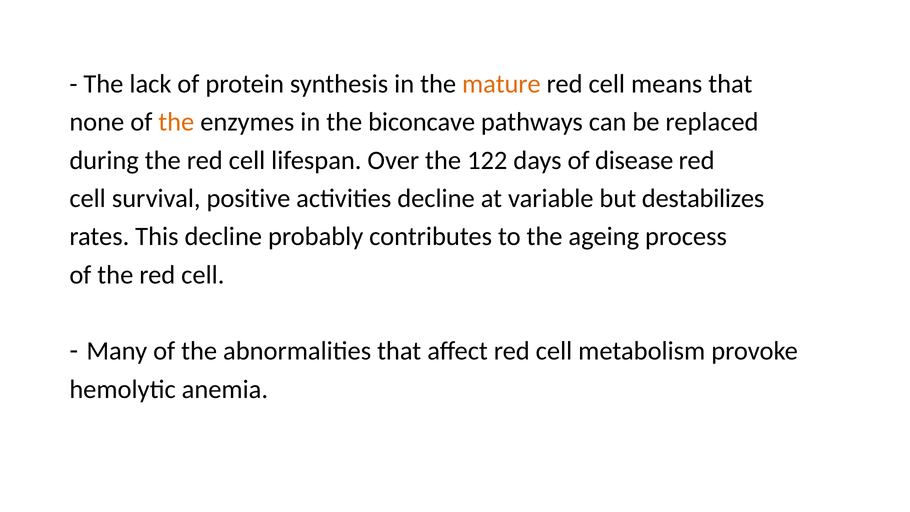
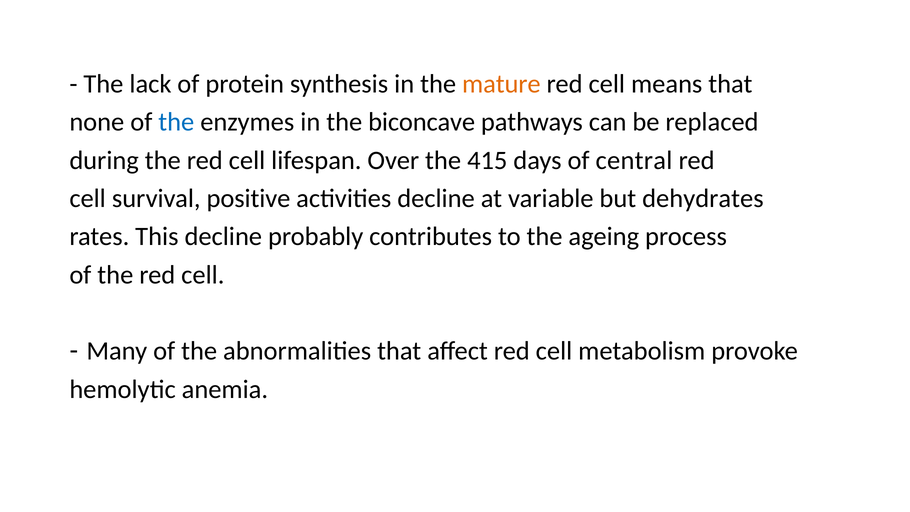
the colour: orange -> blue (176, 122)
122: 122 -> 415 (487, 160)
disease: disease -> central (634, 160)
destabilizes: destabilizes -> dehydrates (703, 198)
